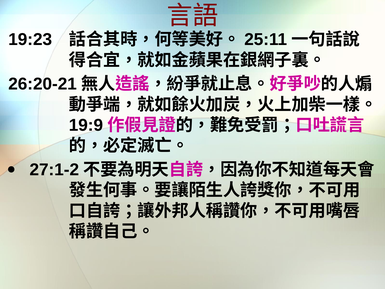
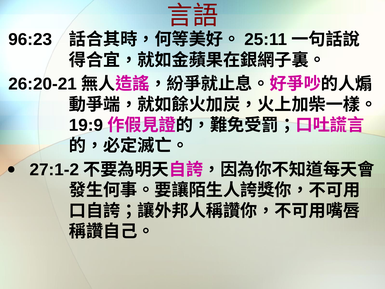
19:23: 19:23 -> 96:23 (30, 40)
